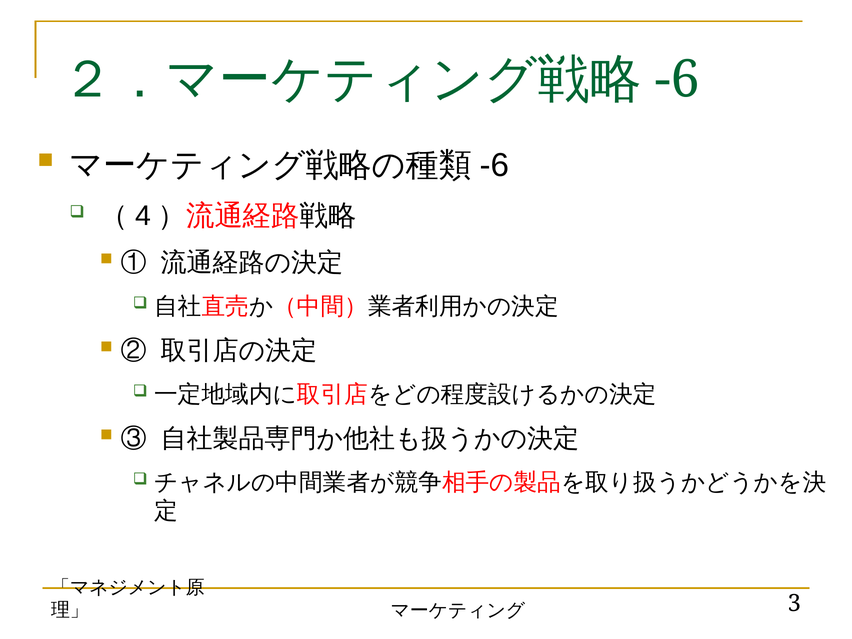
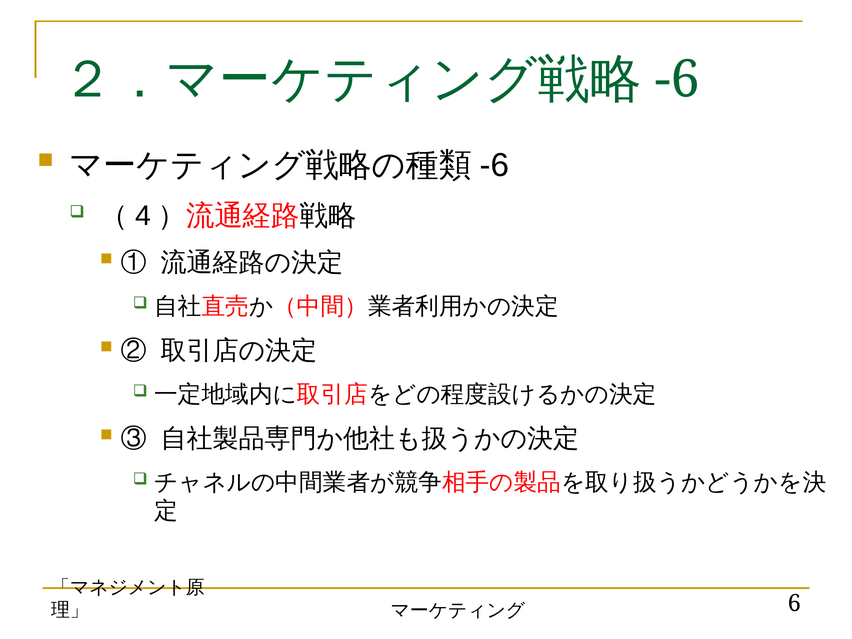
3: 3 -> 6 (794, 604)
